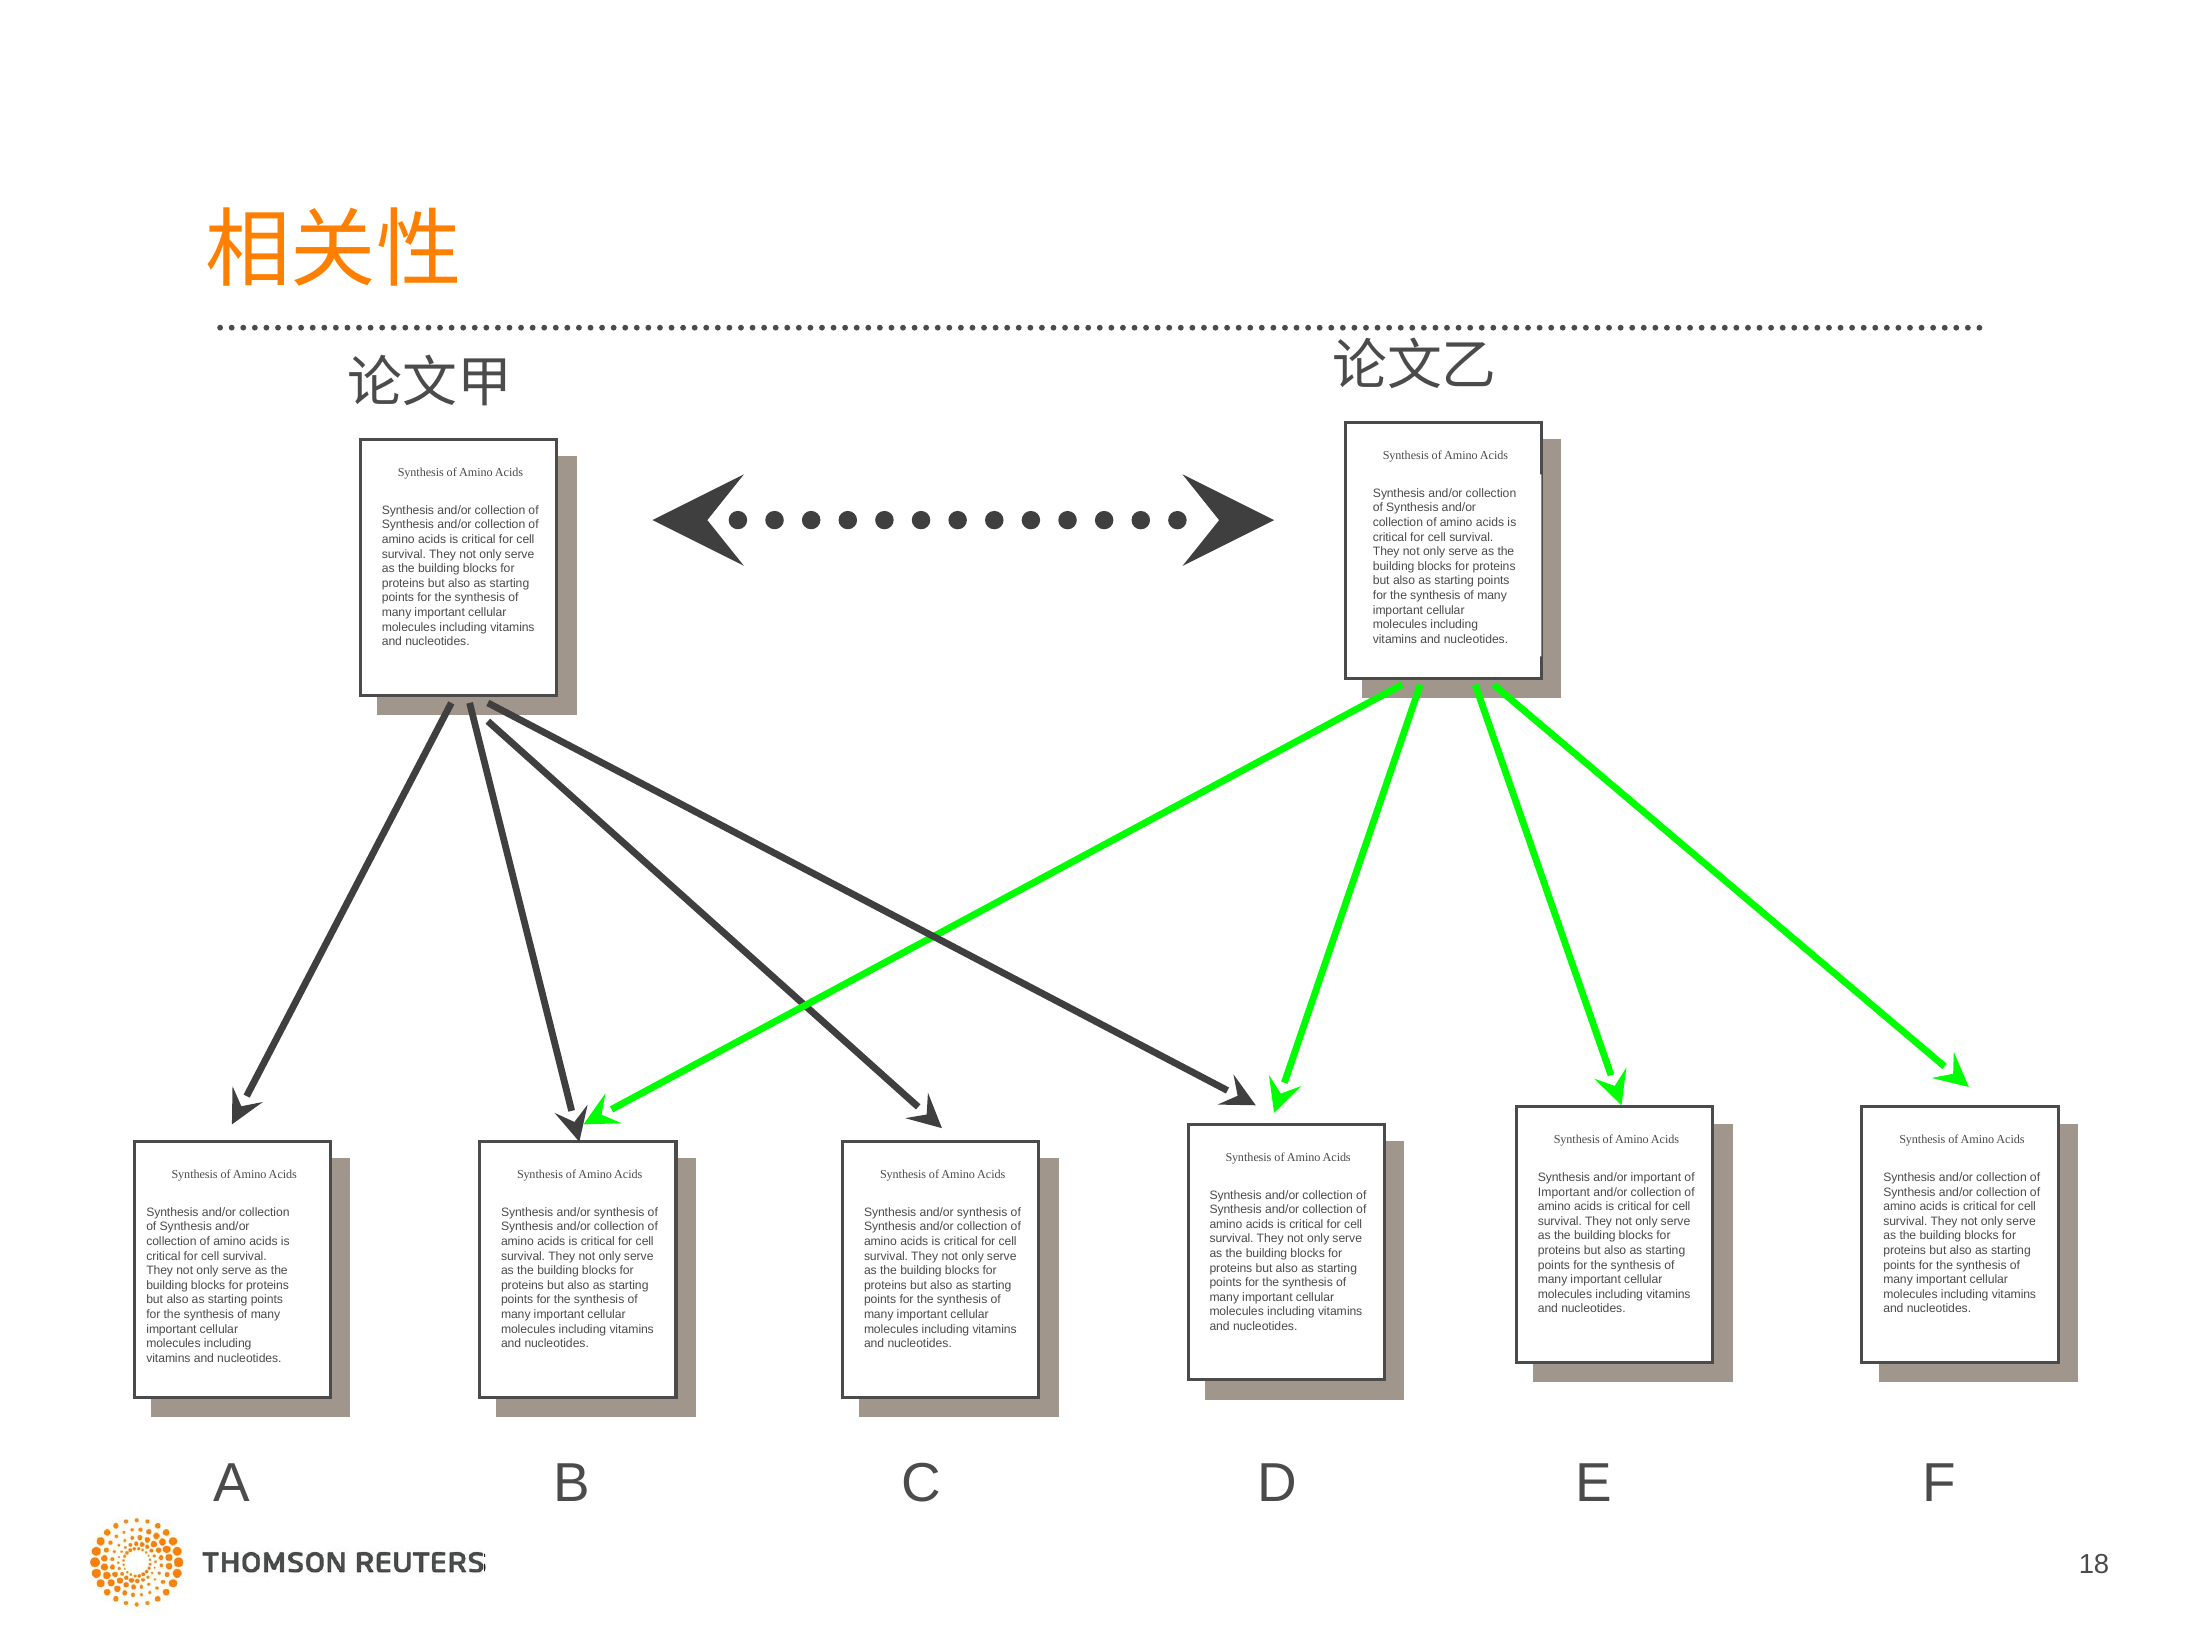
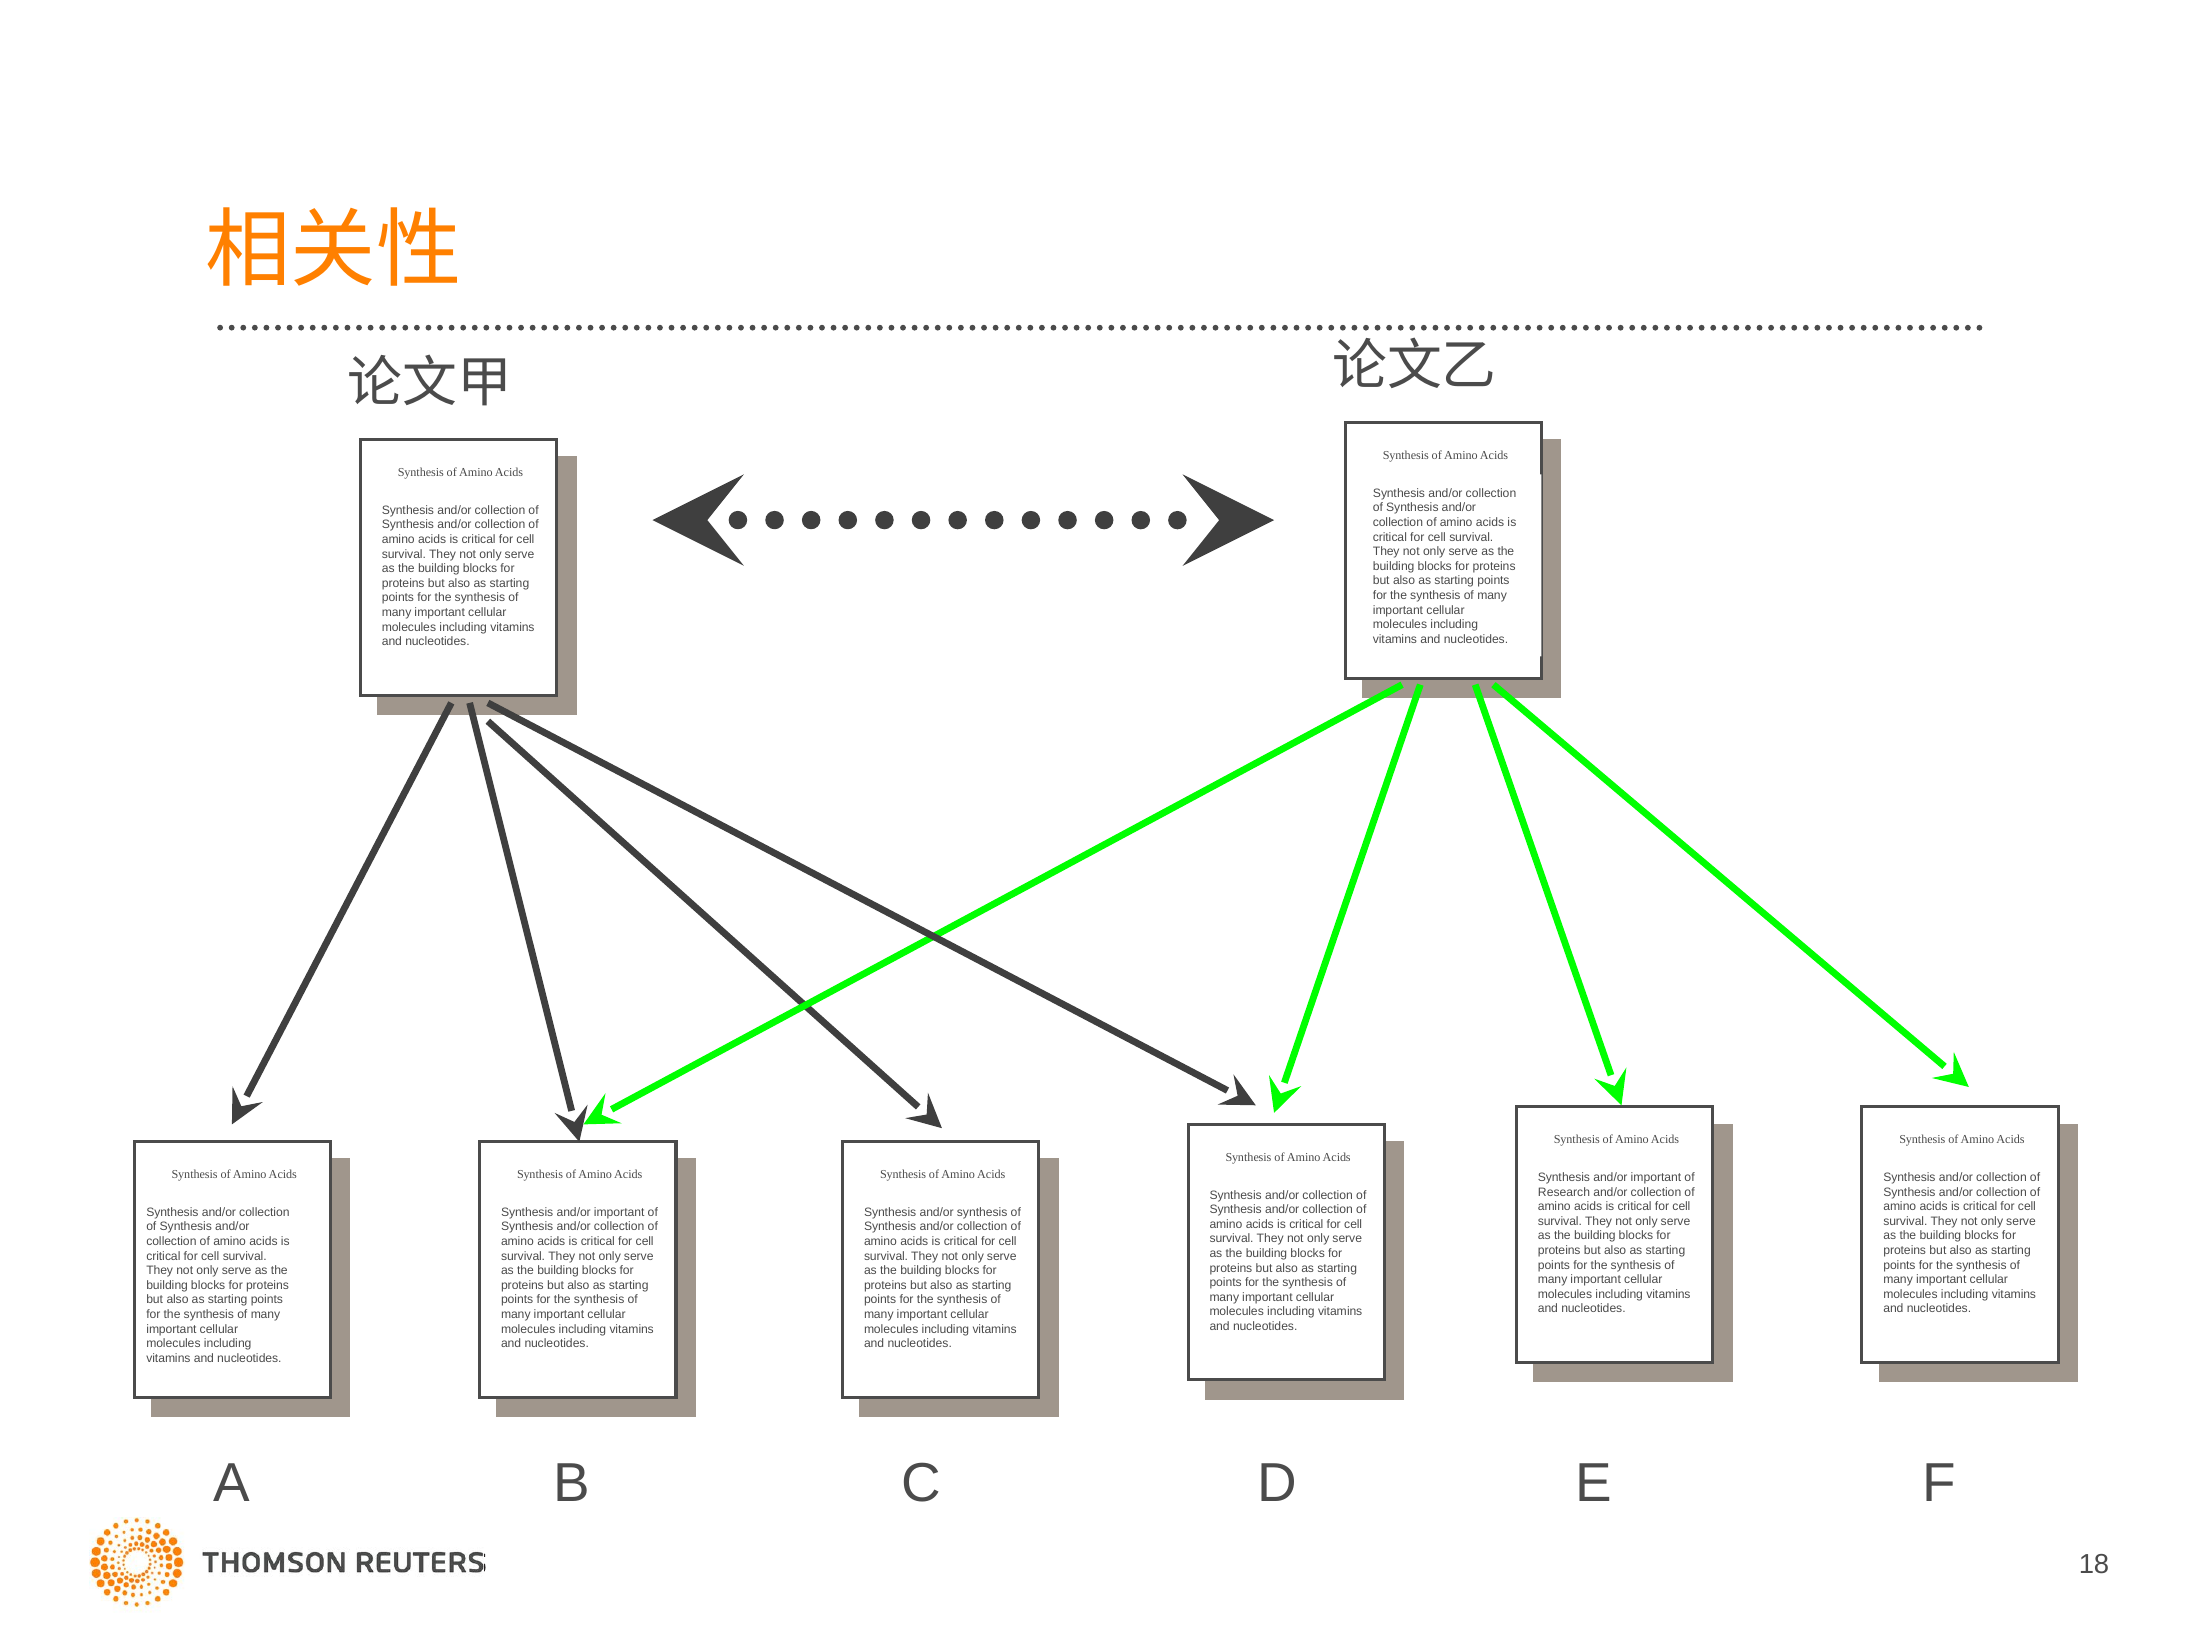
Important: Important -> Research (1564, 1192)
synthesis: synthesis -> important (619, 1212)
